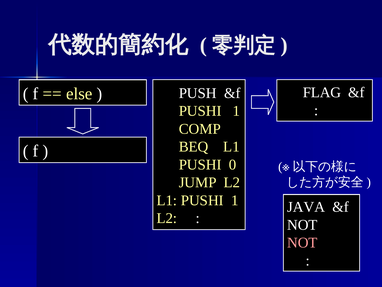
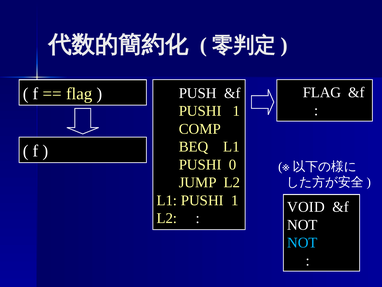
else: else -> flag (79, 94)
JAVA: JAVA -> VOID (306, 207)
NOT colour: pink -> light blue (302, 242)
